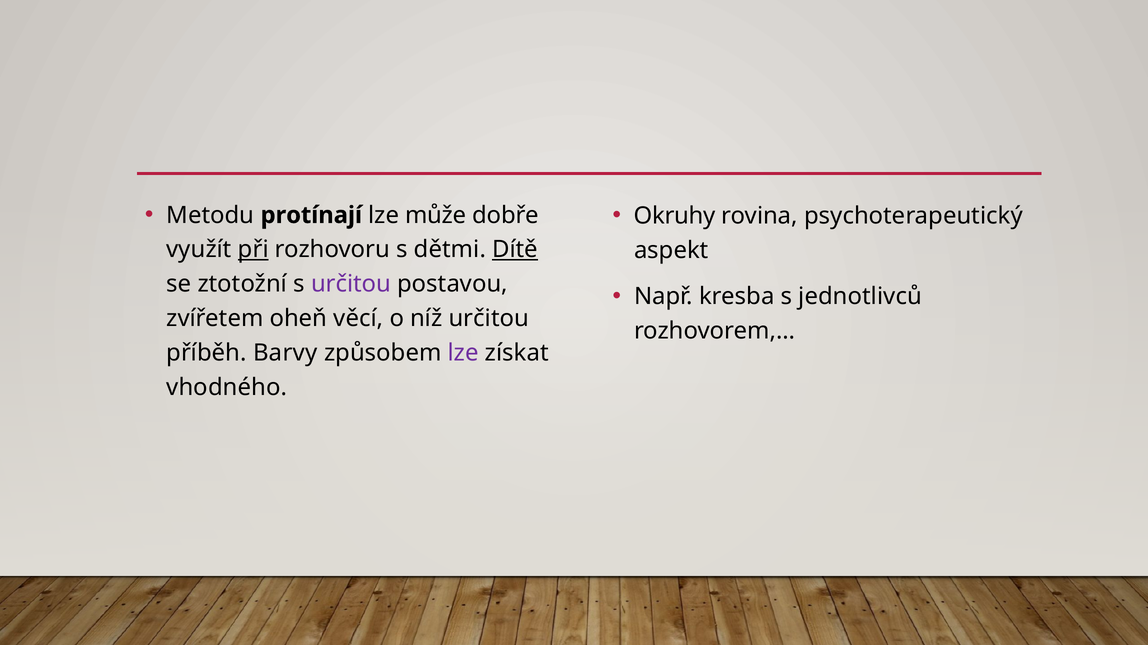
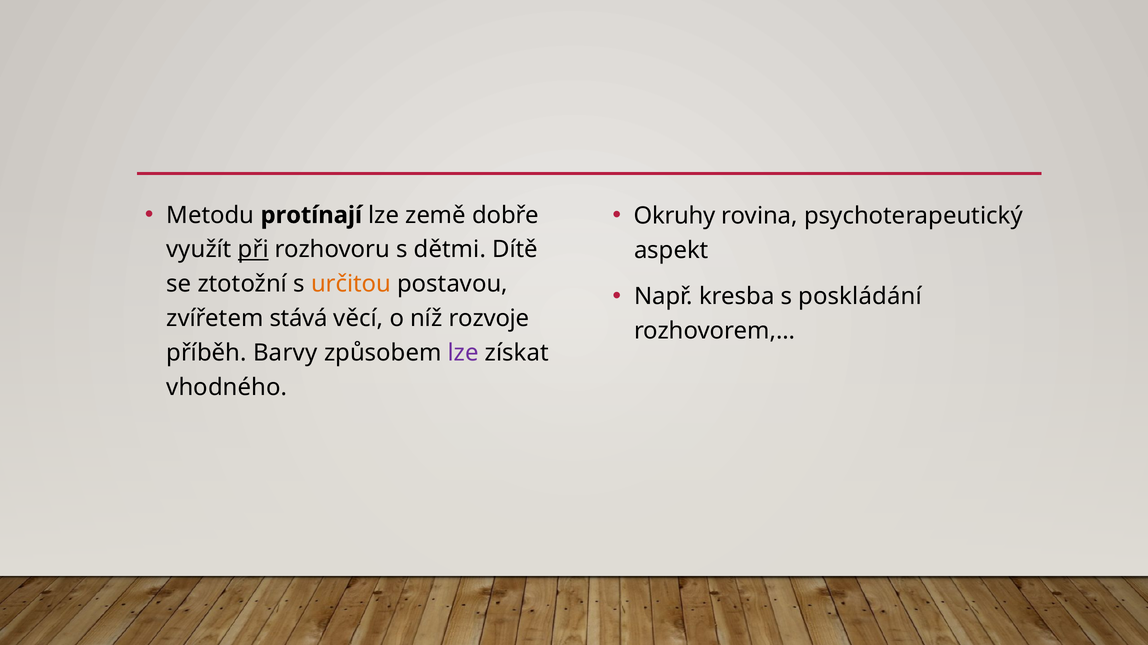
může: může -> země (436, 215)
Dítě underline: present -> none (515, 250)
určitou colour: purple -> orange (351, 284)
jednotlivců: jednotlivců -> poskládání (860, 297)
oheň: oheň -> stává (299, 319)
níž určitou: určitou -> rozvoje (489, 319)
